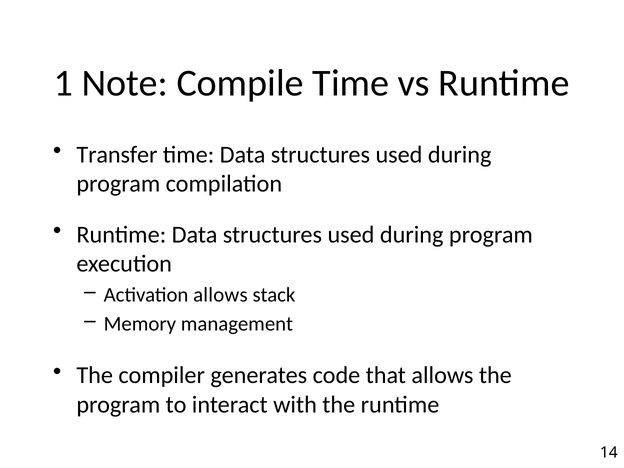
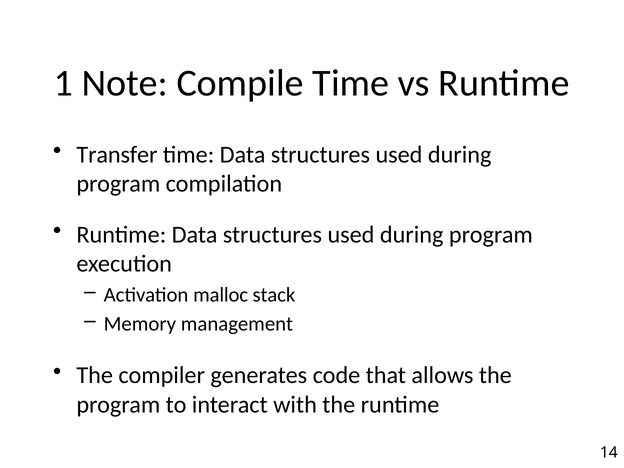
Activation allows: allows -> malloc (221, 295)
